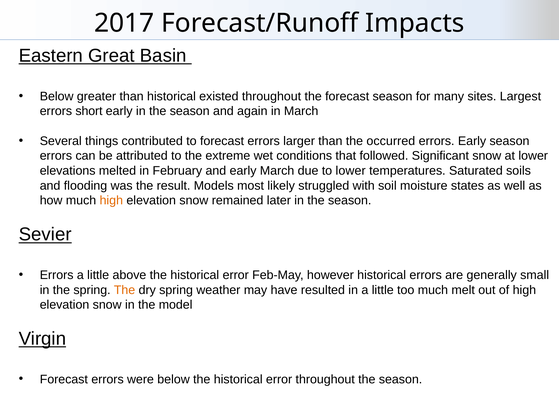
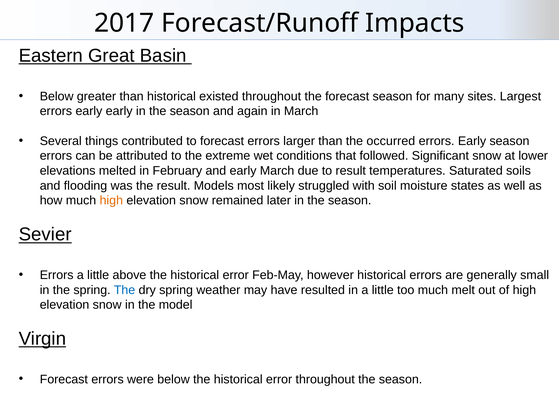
short: short -> early (89, 111)
to lower: lower -> result (351, 171)
The colour: orange -> blue (125, 290)
